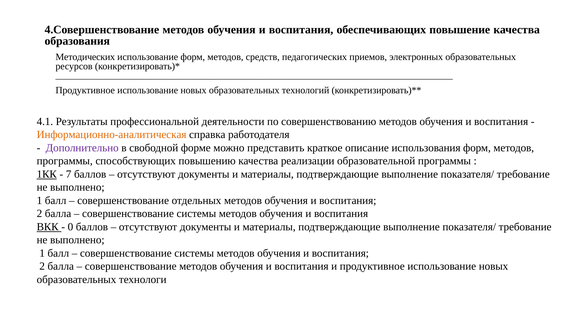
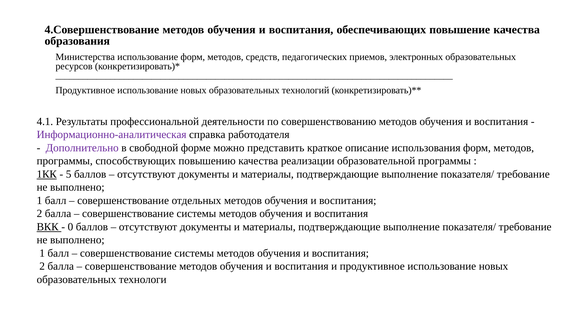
Методических: Методических -> Министерства (85, 57)
Информационно-аналитическая colour: orange -> purple (112, 135)
7: 7 -> 5 (69, 174)
